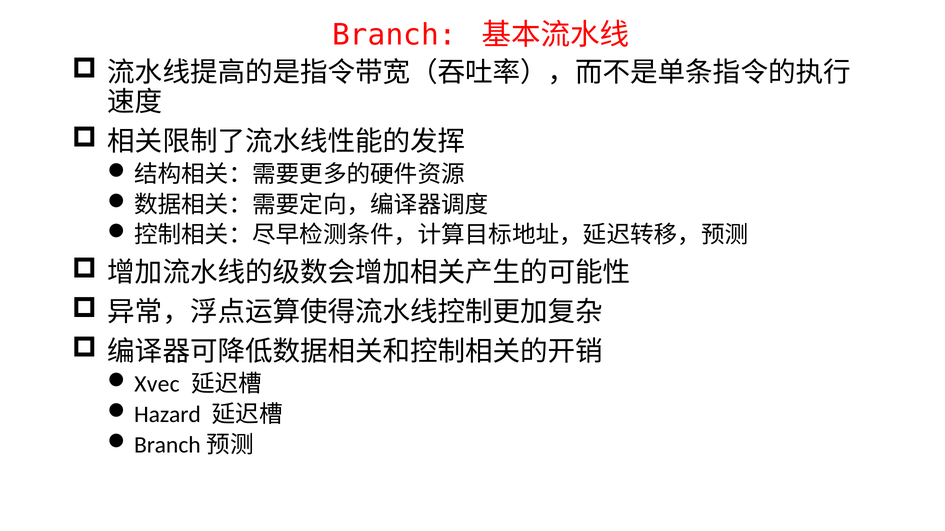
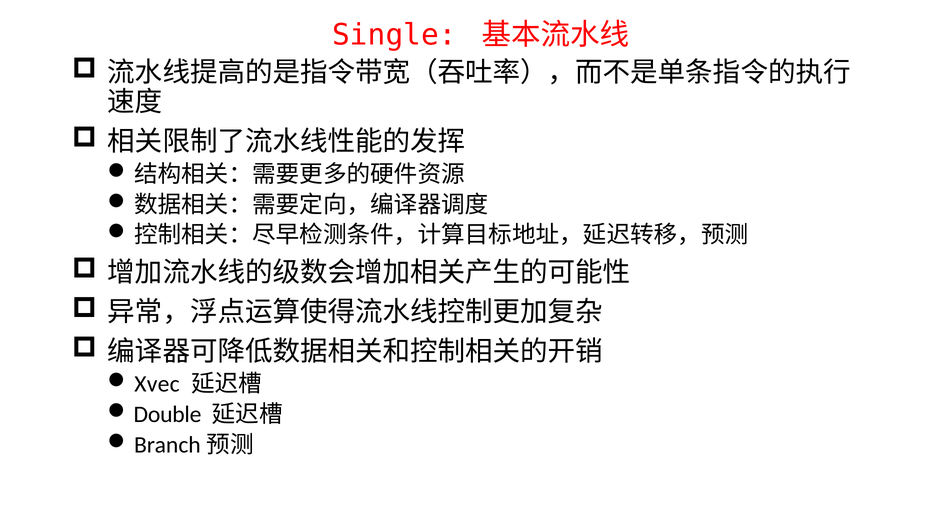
Branch: Branch -> Single (394, 35)
Hazard: Hazard -> Double (168, 415)
